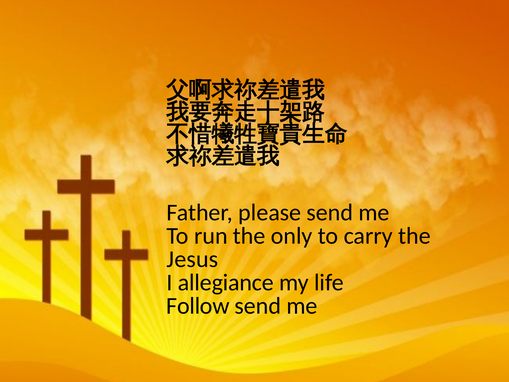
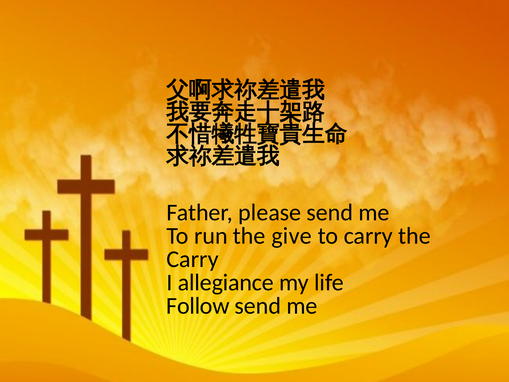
only: only -> give (292, 236)
Jesus: Jesus -> Carry (193, 259)
